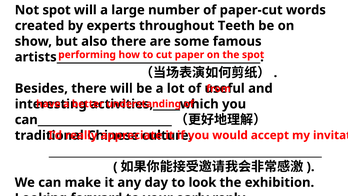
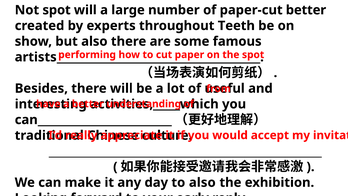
paper-cut words: words -> better (306, 10)
to look: look -> also (202, 182)
